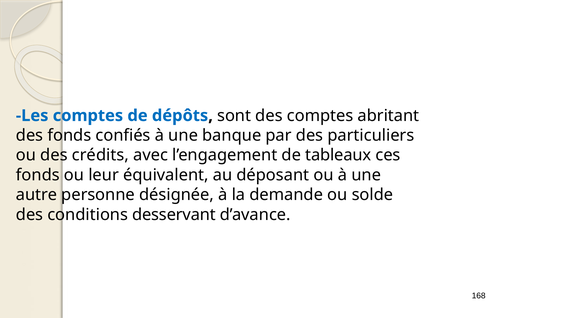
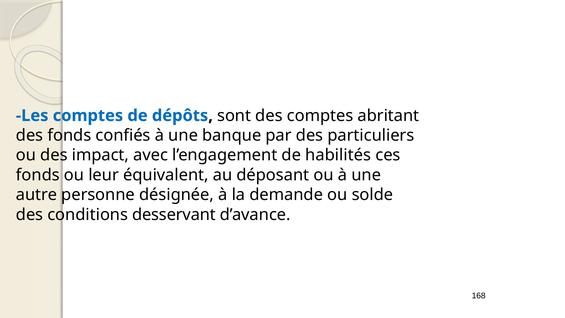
crédits: crédits -> impact (100, 155)
tableaux: tableaux -> habilités (338, 155)
